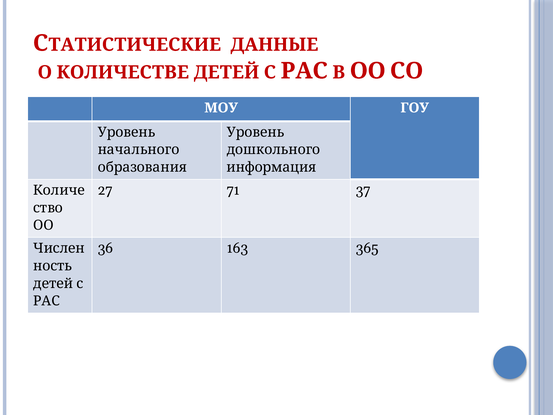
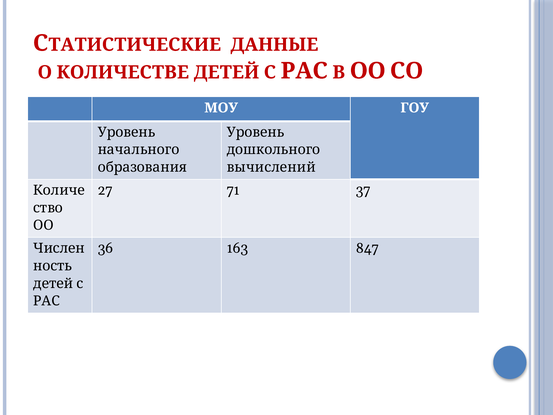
информация: информация -> вычислений (271, 167)
365: 365 -> 847 (367, 248)
